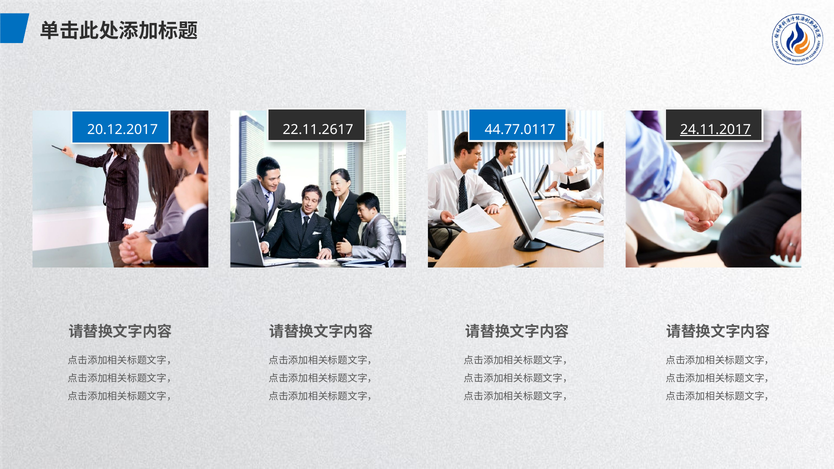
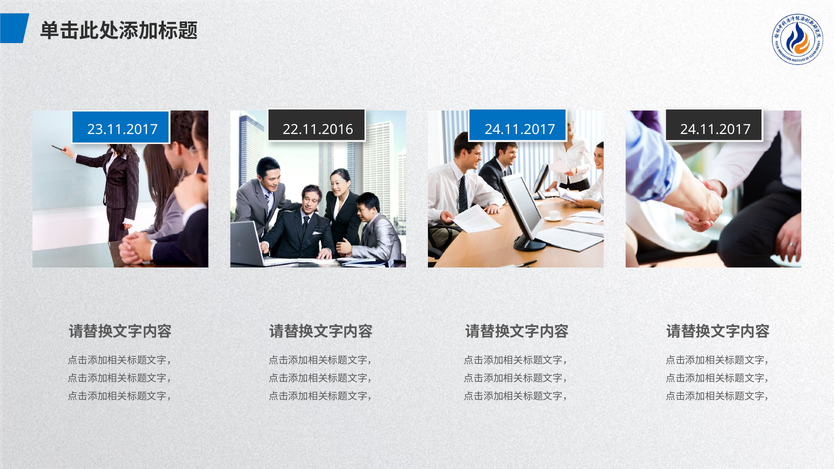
20.12.2017: 20.12.2017 -> 23.11.2017 (123, 130)
22.11.2617: 22.11.2617 -> 22.11.2016 (318, 130)
44.77.0117: 44.77.0117 -> 24.11.2017 (520, 130)
24.11.2017 underline: present -> none (715, 130)
